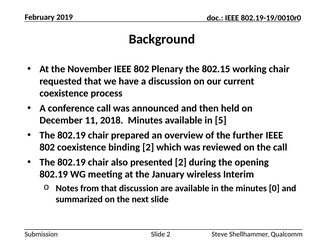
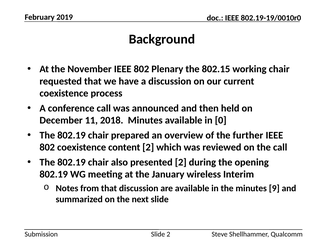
5: 5 -> 0 (221, 120)
binding: binding -> content (124, 147)
0: 0 -> 9 (274, 188)
